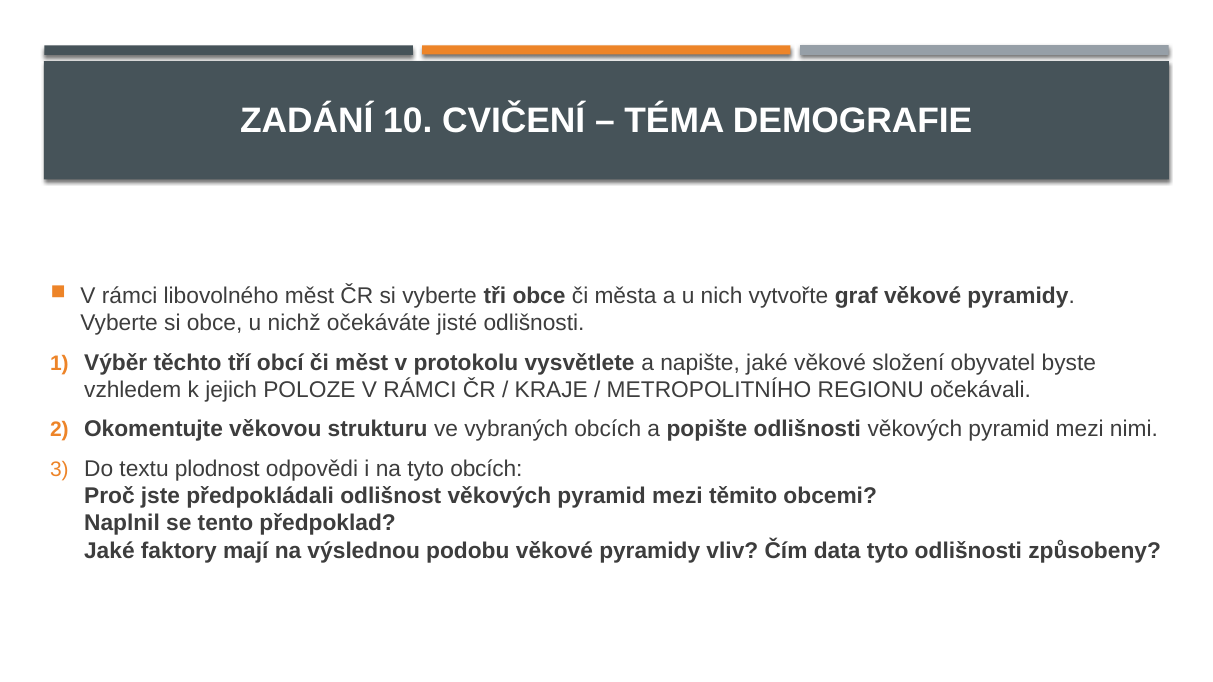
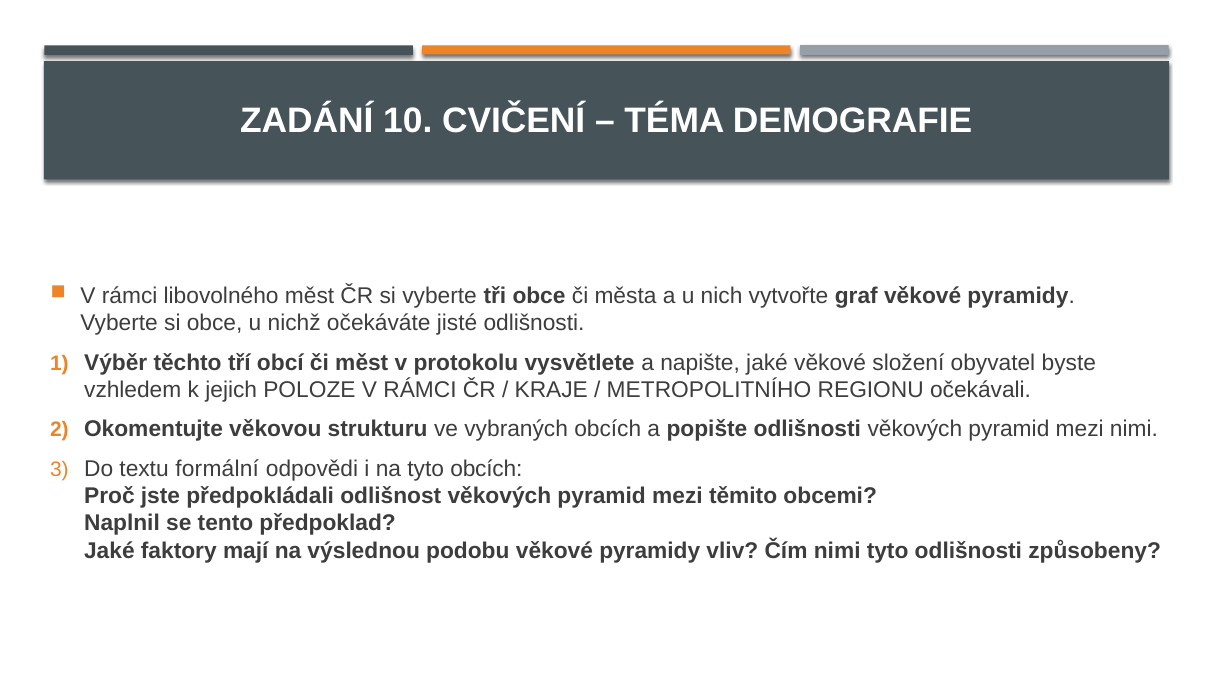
plodnost: plodnost -> formální (217, 469)
Čím data: data -> nimi (837, 551)
